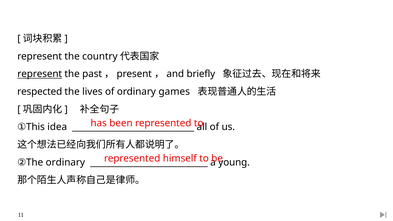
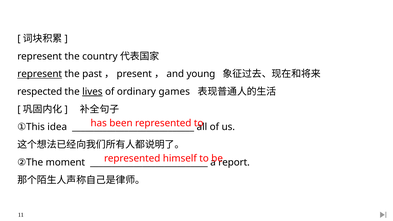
briefly: briefly -> young (201, 74)
lives underline: none -> present (92, 92)
The ordinary: ordinary -> moment (65, 162)
young: young -> report (234, 162)
